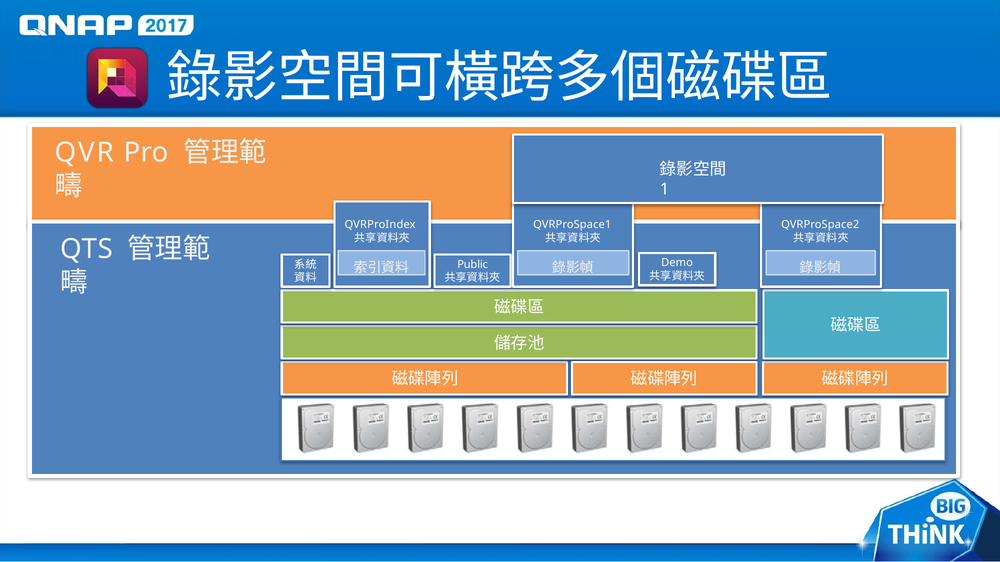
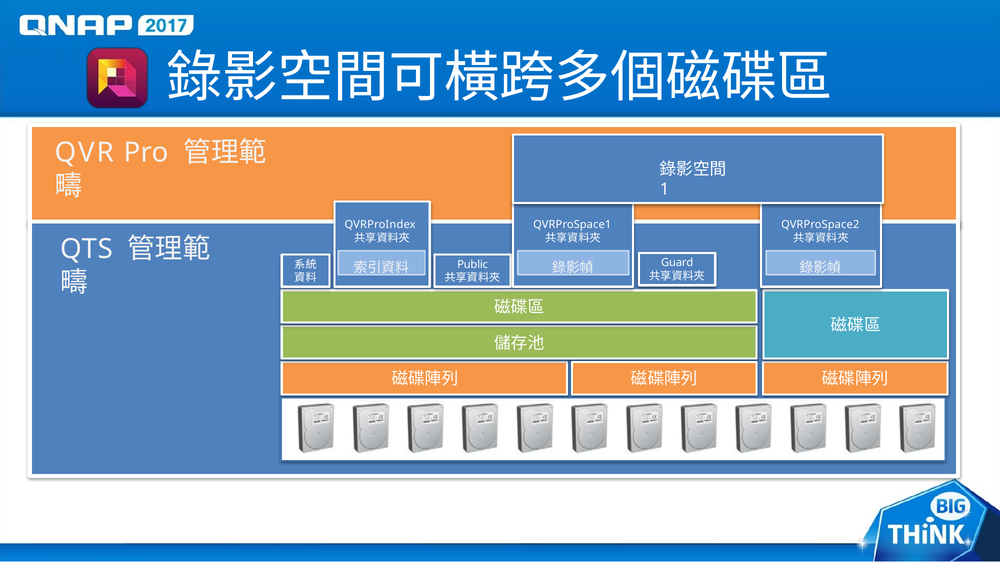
Demo: Demo -> Guard (677, 263)
